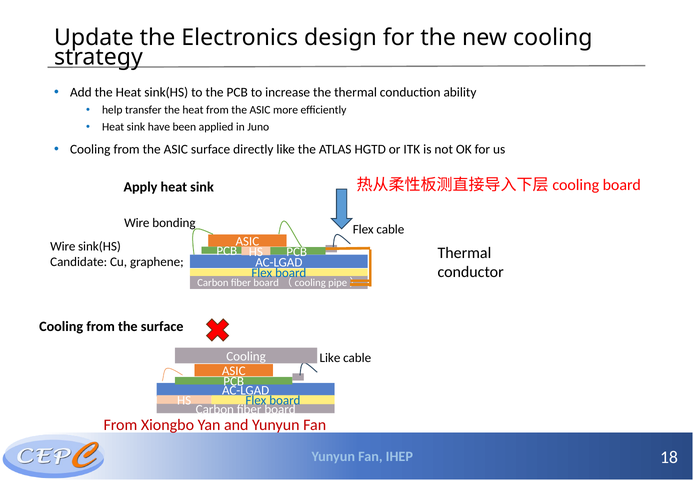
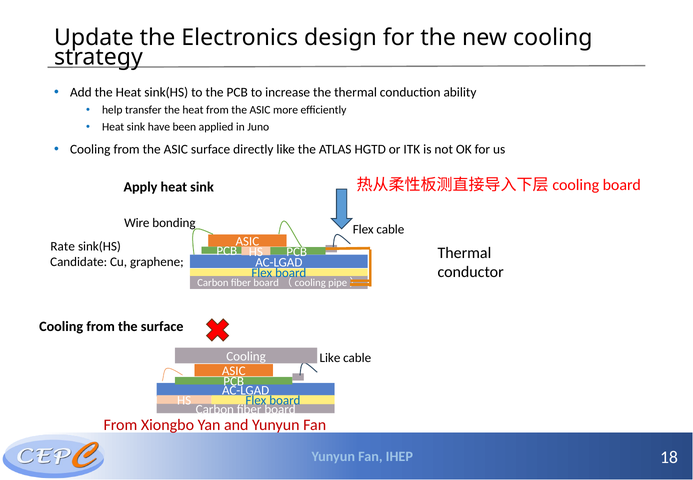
Wire: Wire -> Rate (63, 246)
